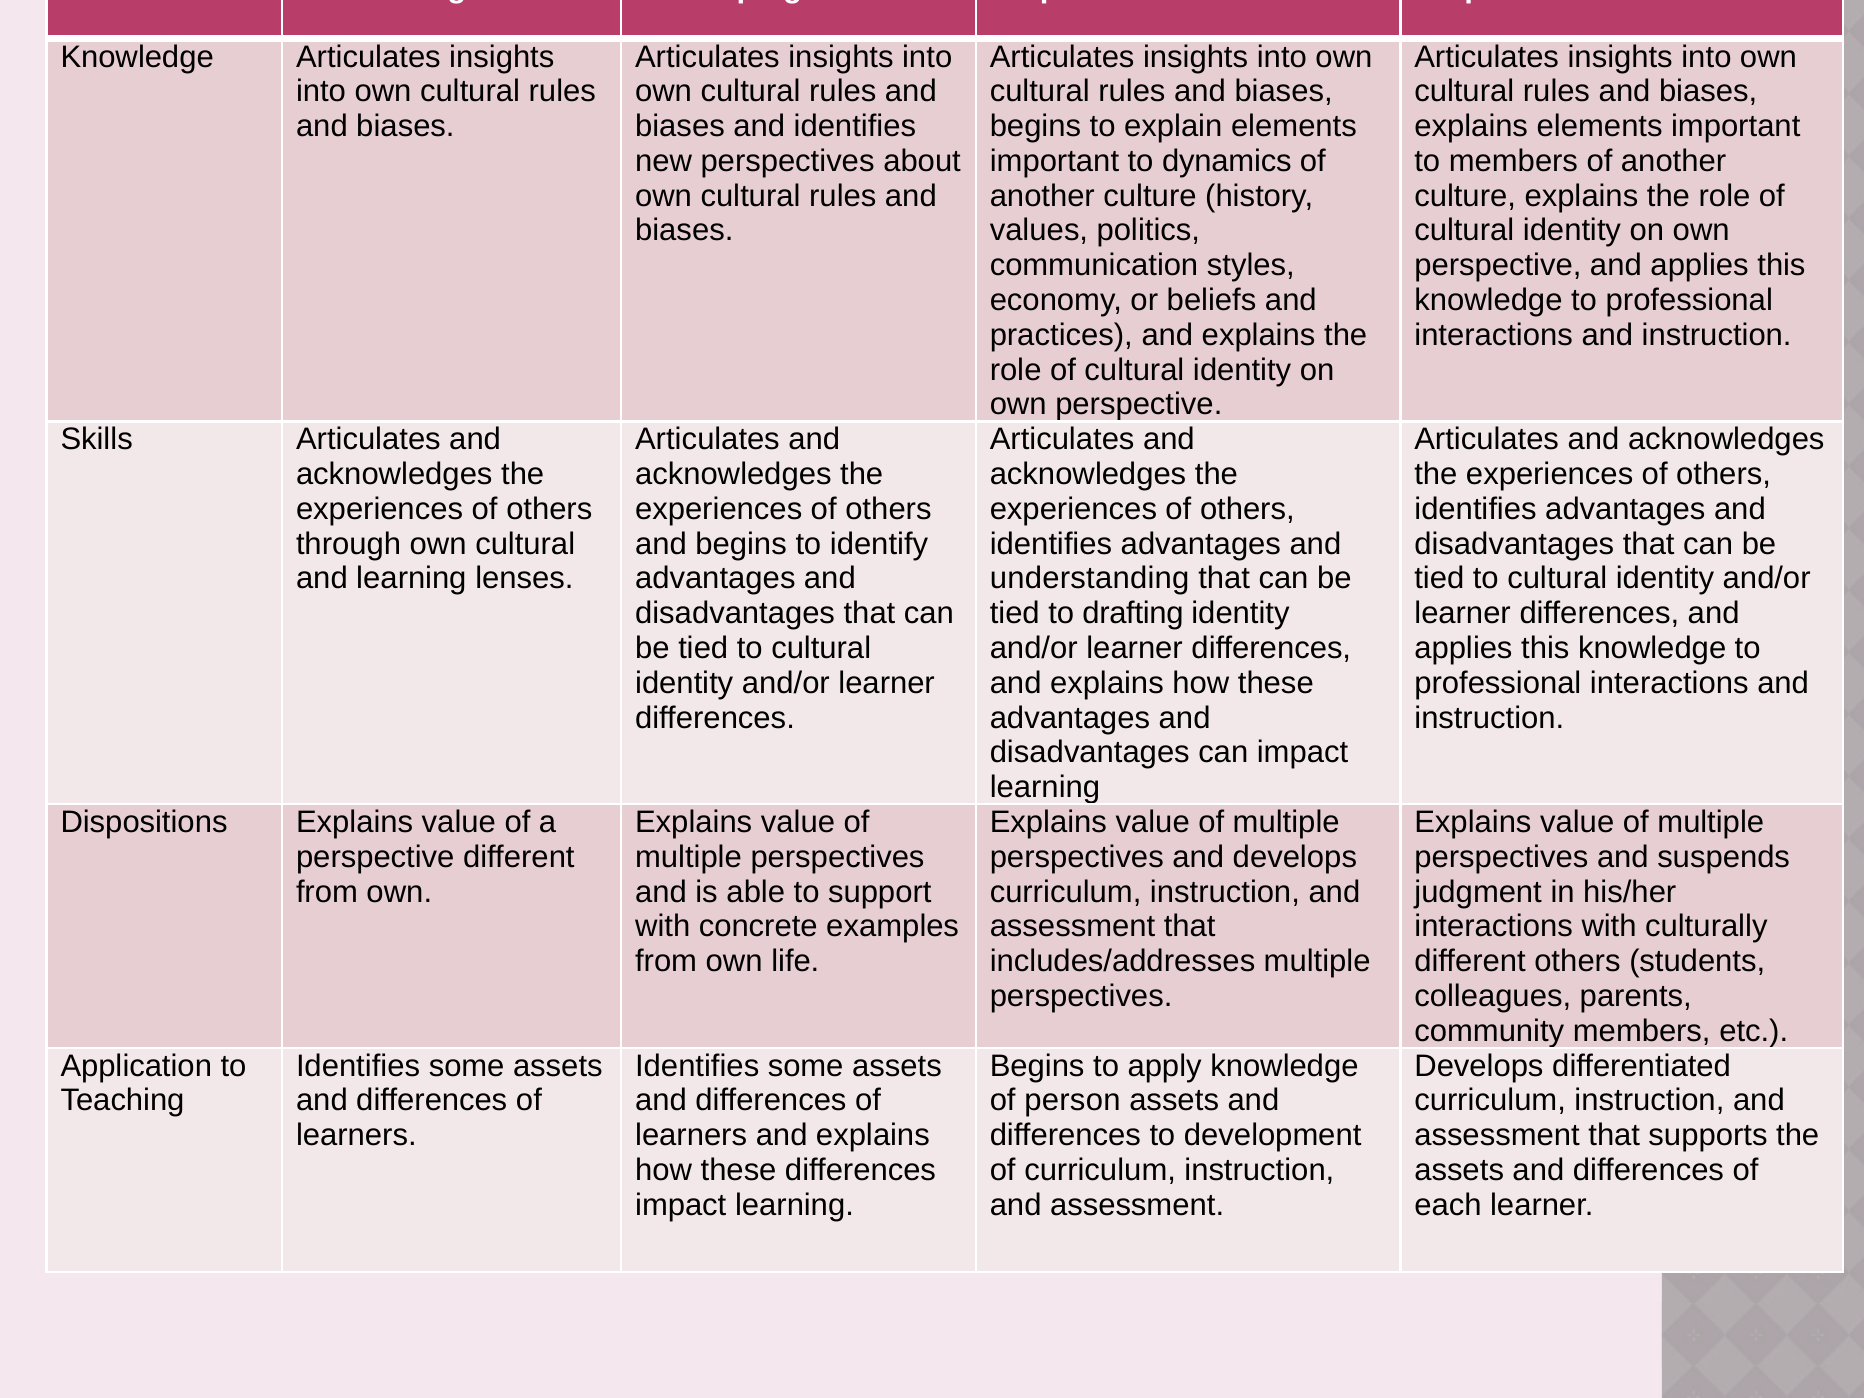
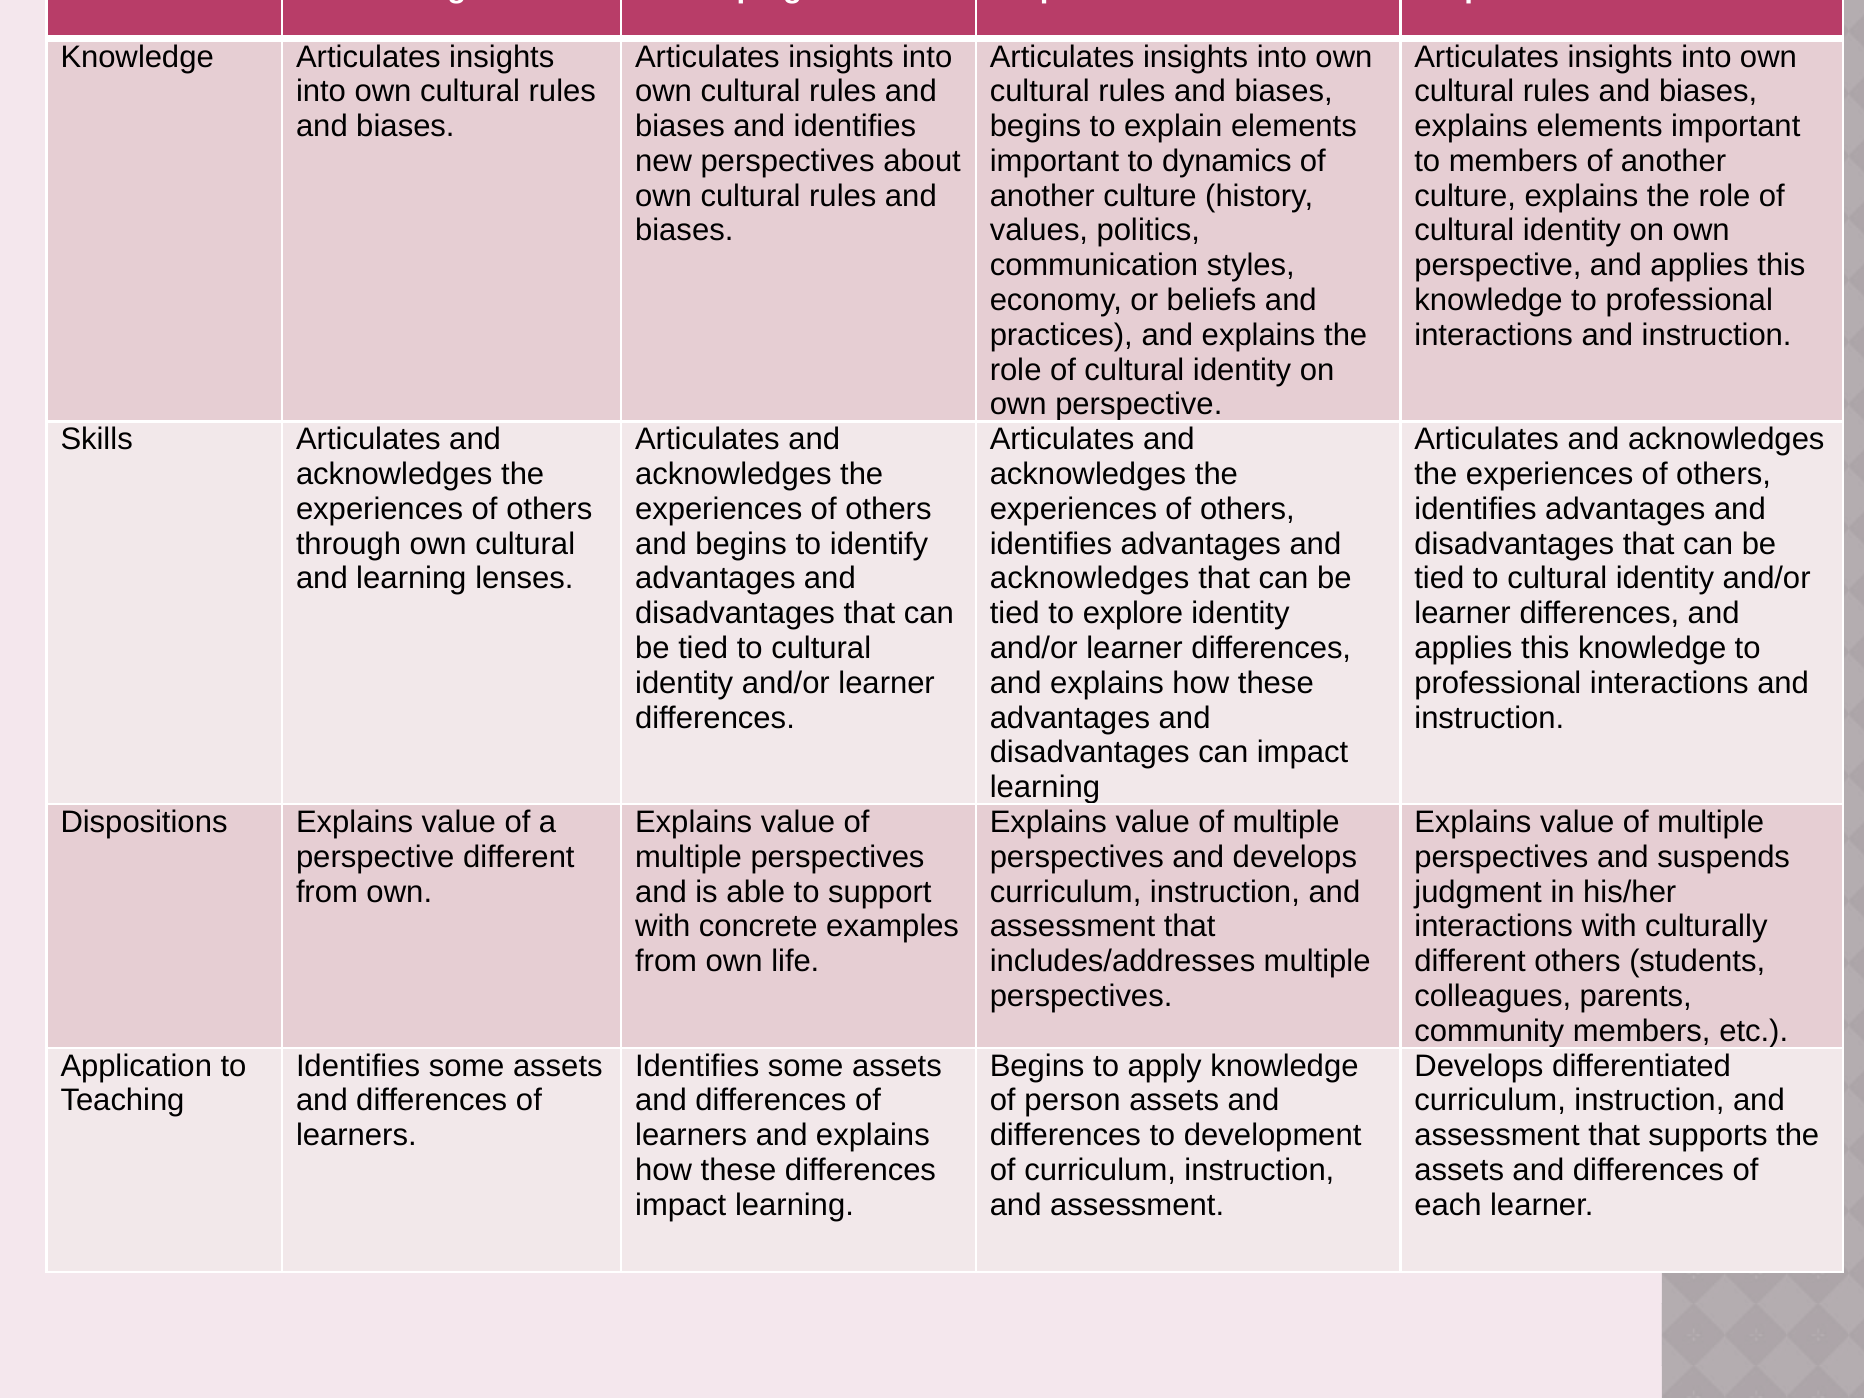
understanding: understanding -> acknowledges (1090, 579)
drafting: drafting -> explore (1133, 613)
